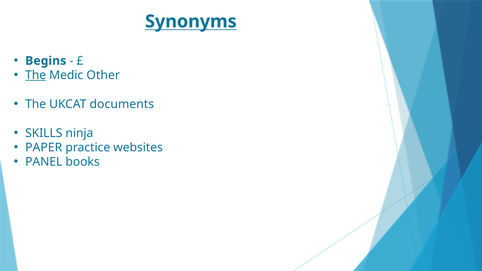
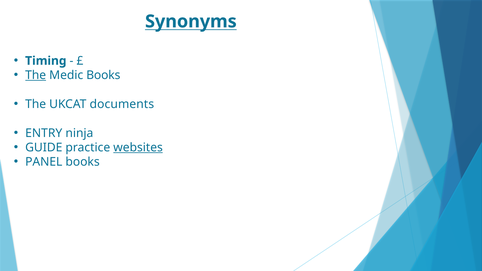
Begins: Begins -> Timing (46, 61)
Medic Other: Other -> Books (103, 75)
SKILLS: SKILLS -> ENTRY (44, 133)
PAPER: PAPER -> GUIDE (44, 148)
websites underline: none -> present (138, 148)
